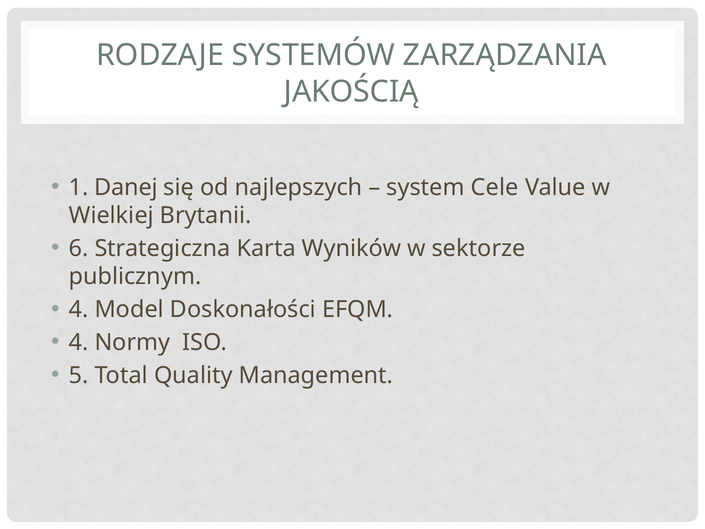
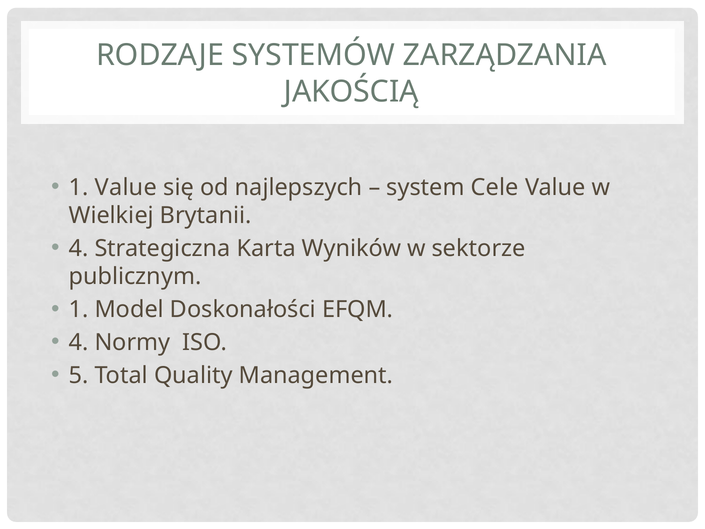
1 Danej: Danej -> Value (126, 187)
6: 6 -> 4 (79, 248)
4: 4 -> 1 (79, 309)
